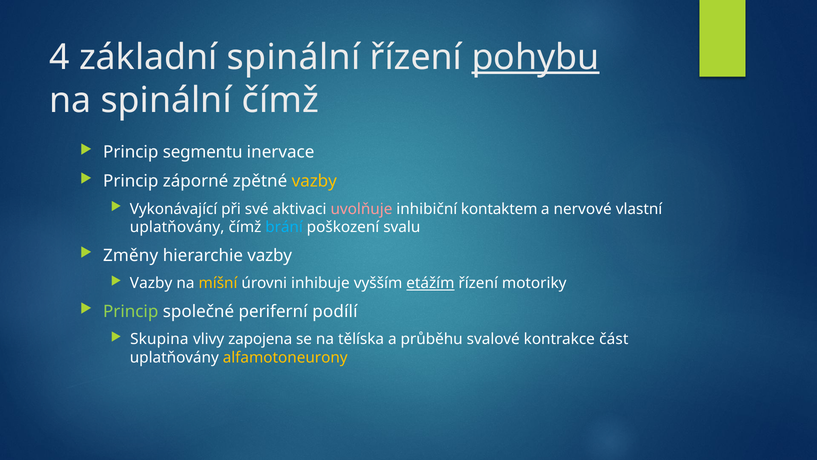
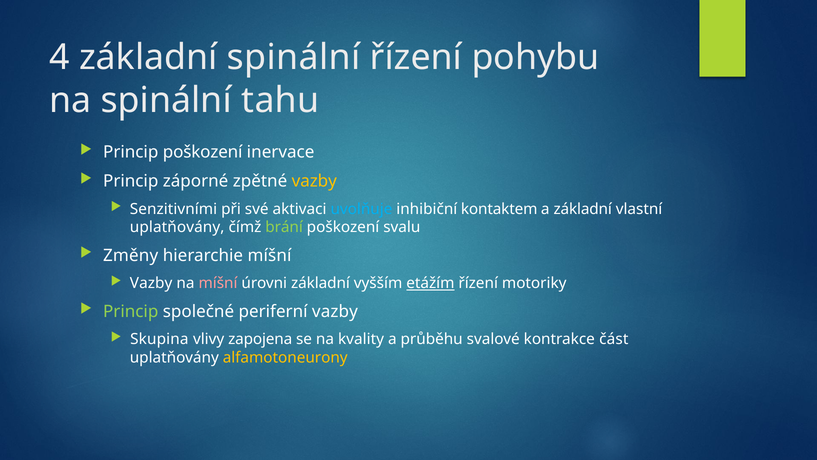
pohybu underline: present -> none (536, 57)
spinální čímž: čímž -> tahu (280, 100)
Princip segmentu: segmentu -> poškození (203, 152)
Vykonávající: Vykonávající -> Senzitivními (174, 209)
uvolňuje colour: pink -> light blue (361, 209)
a nervové: nervové -> základní (583, 209)
brání colour: light blue -> light green (284, 227)
hierarchie vazby: vazby -> míšní (270, 255)
míšní colour: yellow -> pink (218, 283)
úrovni inhibuje: inhibuje -> základní (320, 283)
periferní podílí: podílí -> vazby (335, 311)
tělíska: tělíska -> kvality (361, 339)
